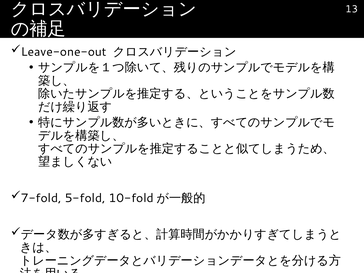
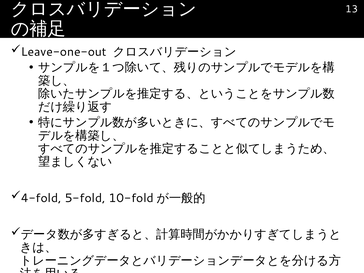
7-fold: 7-fold -> 4-fold (41, 198)
